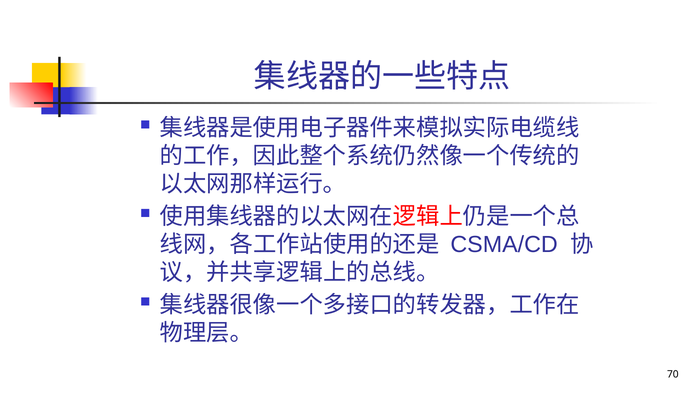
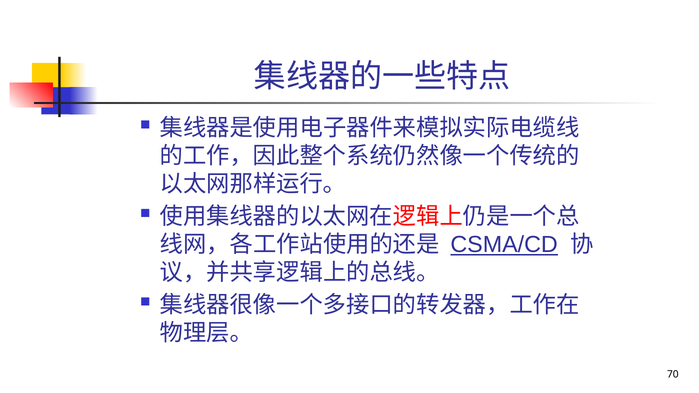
CSMA/CD underline: none -> present (504, 245)
